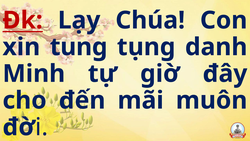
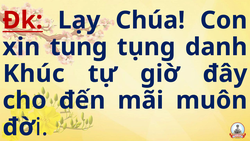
Minh: Minh -> Khúc (34, 74)
